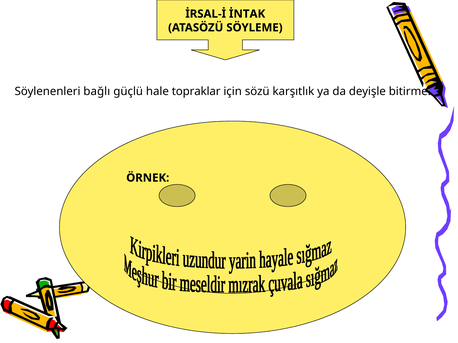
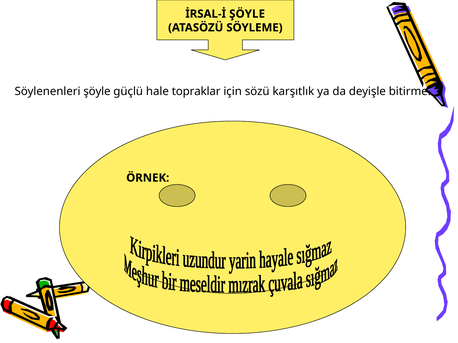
İRSAL-İ İNTAK: İNTAK -> ŞÖYLE (247, 14)
Söylenenleri bağlı: bağlı -> şöyle (97, 91)
